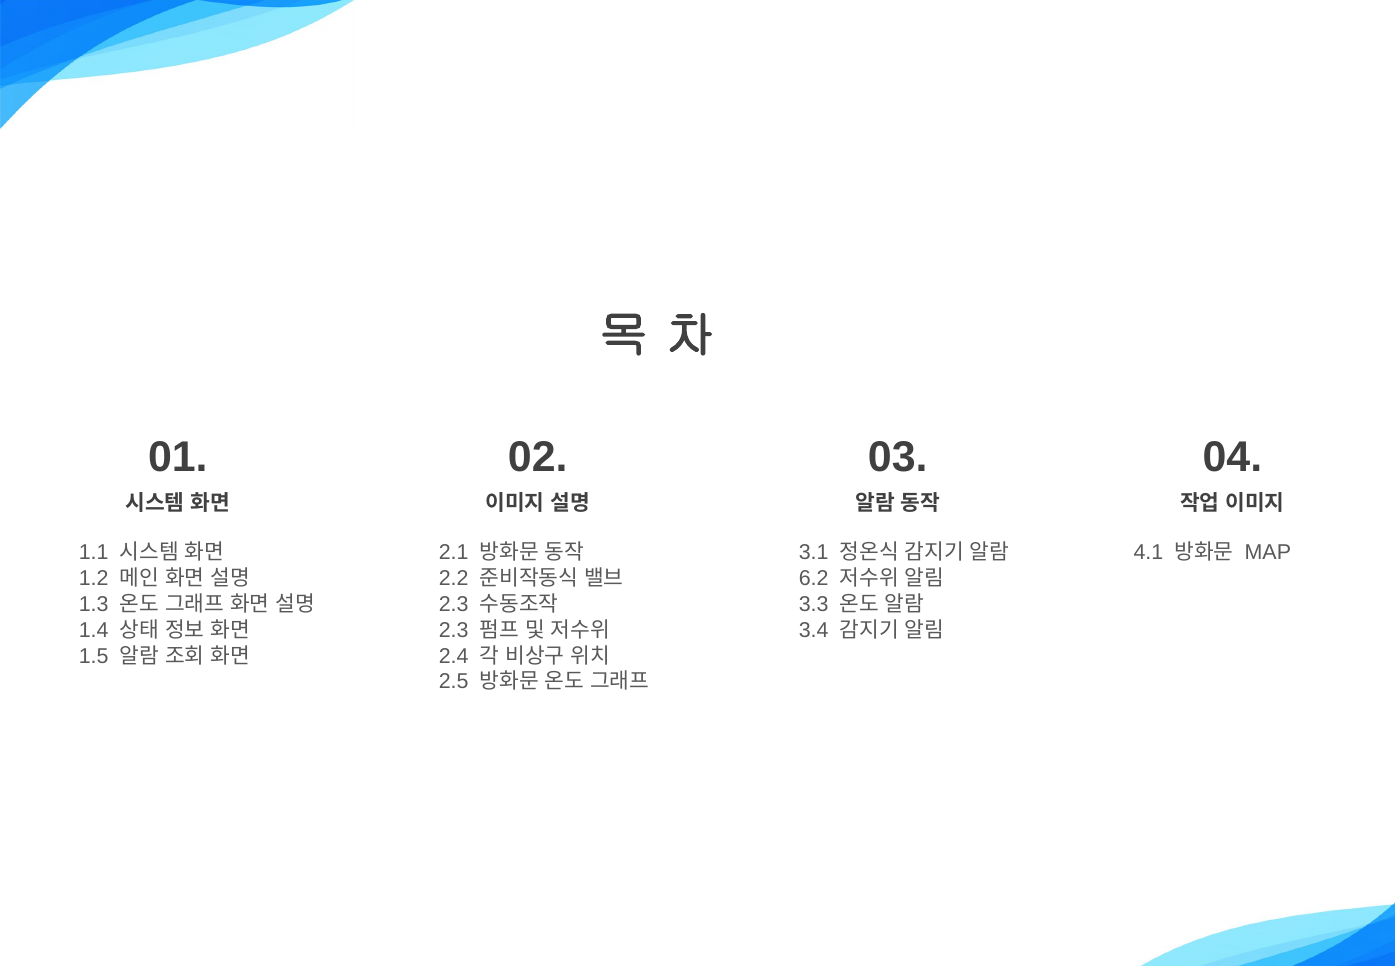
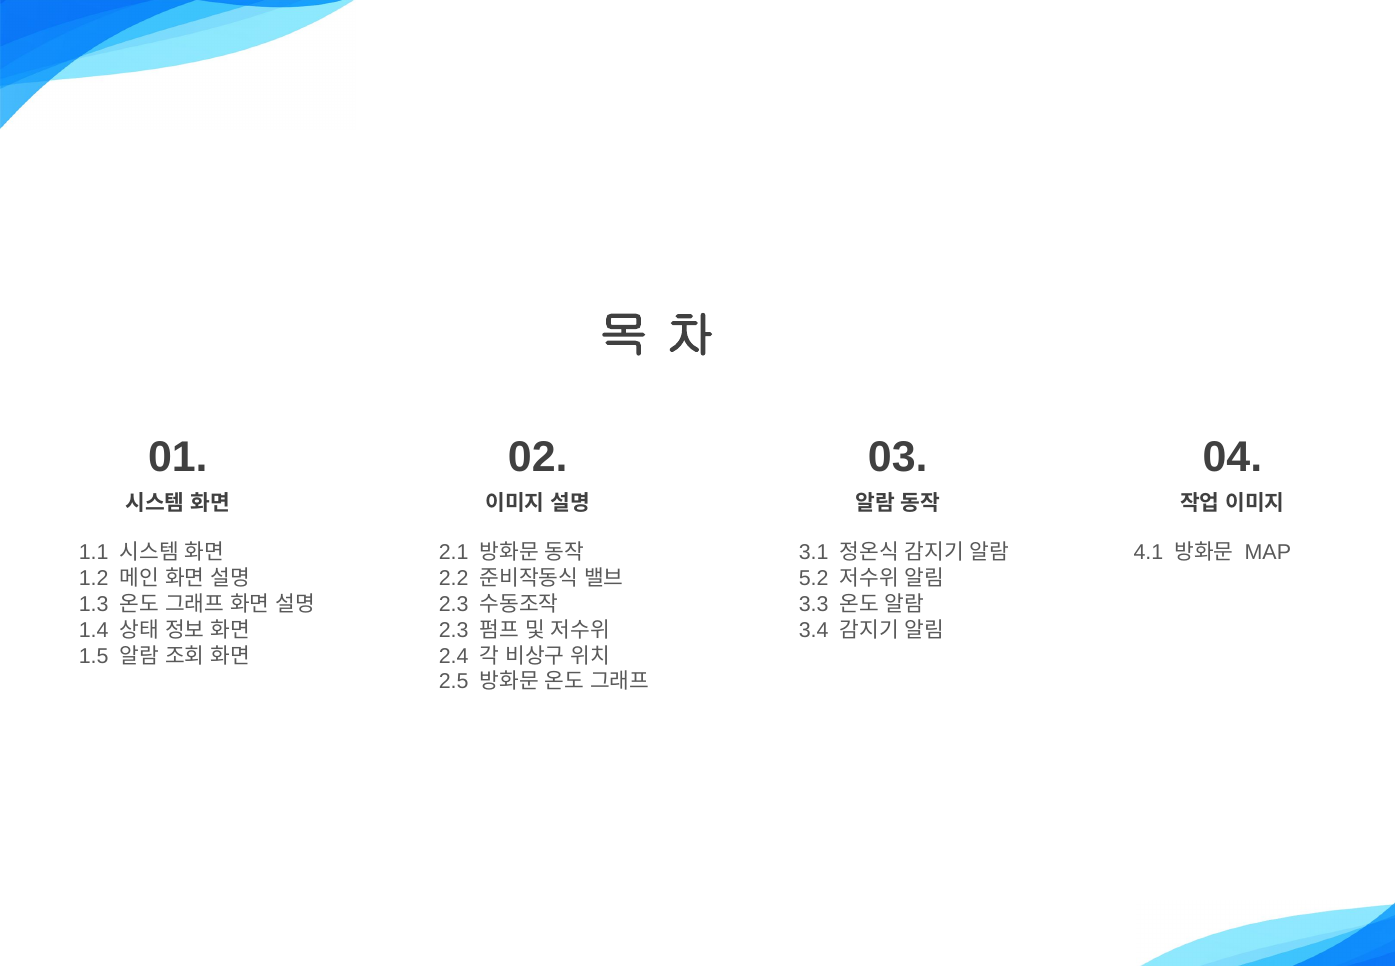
6.2: 6.2 -> 5.2 (814, 579)
